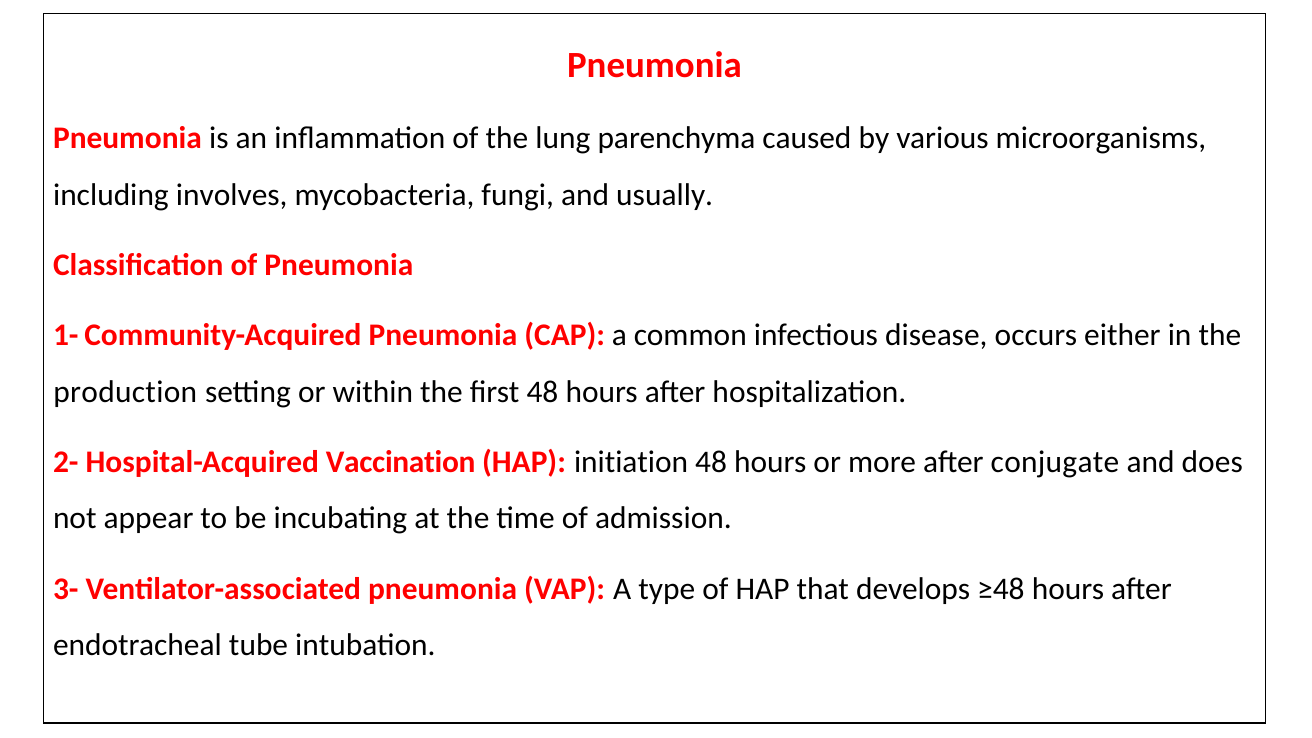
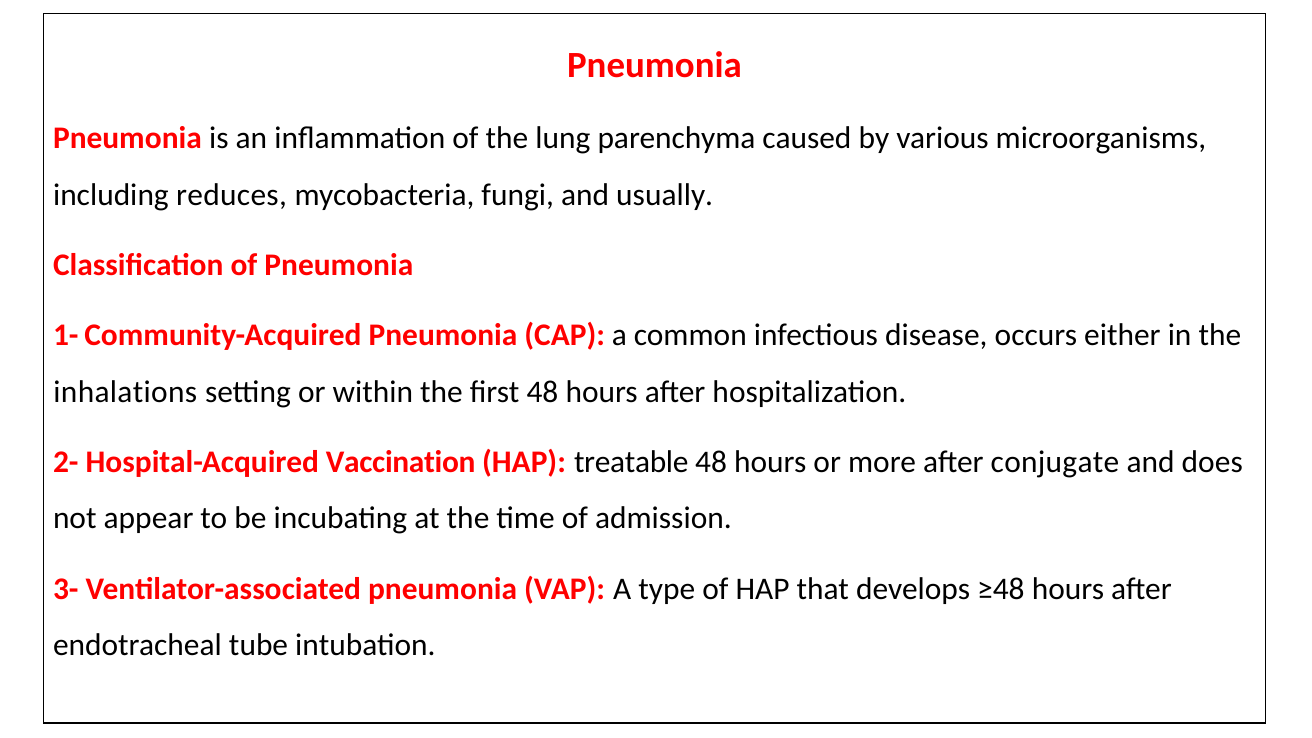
involves: involves -> reduces (232, 195)
production: production -> inhalations (125, 392)
initiation: initiation -> treatable (631, 462)
